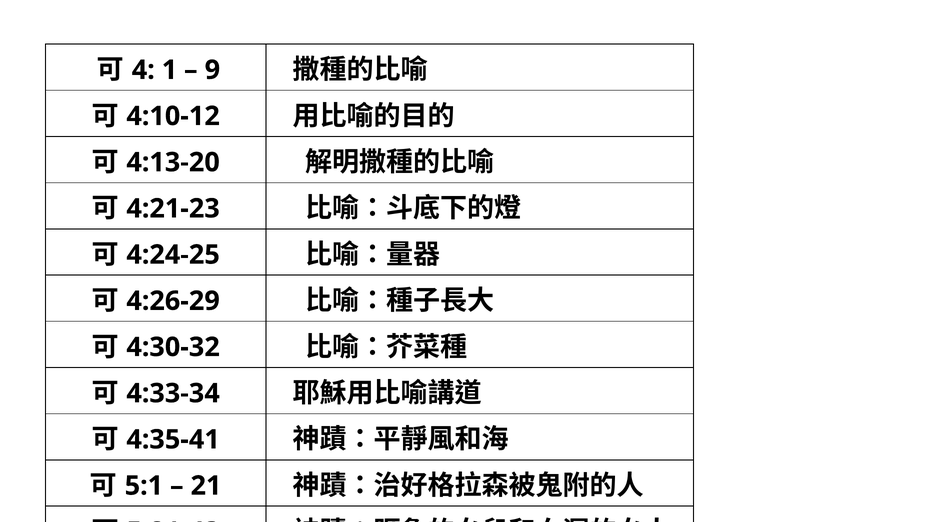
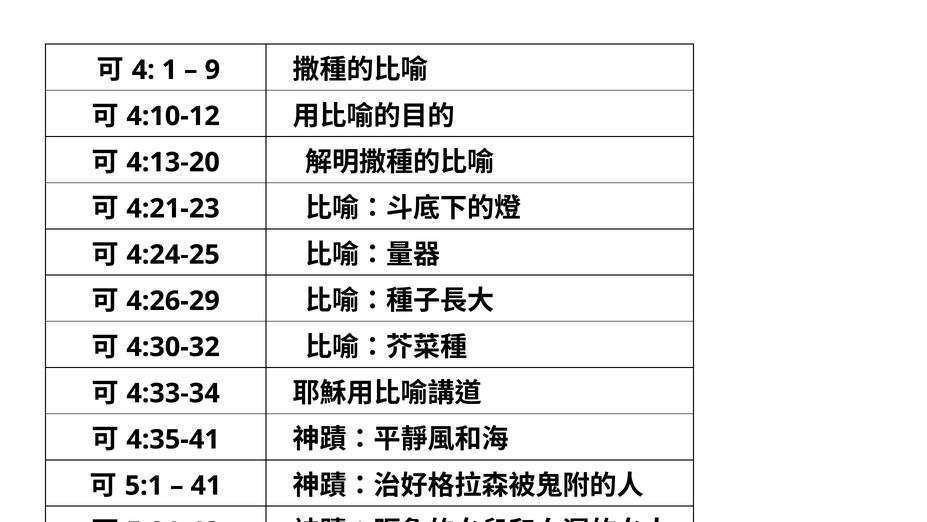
21: 21 -> 41 (206, 485)
